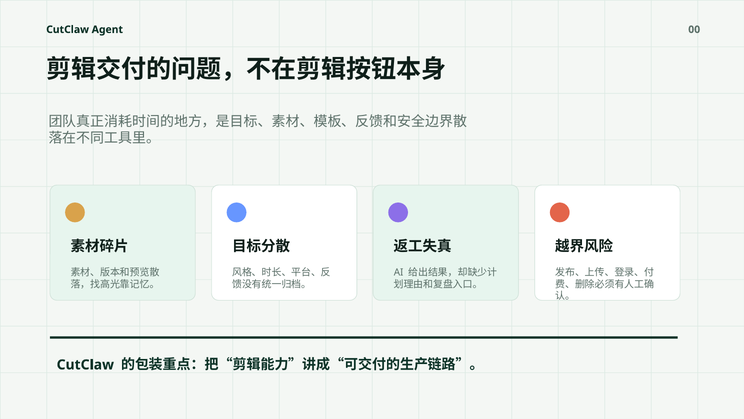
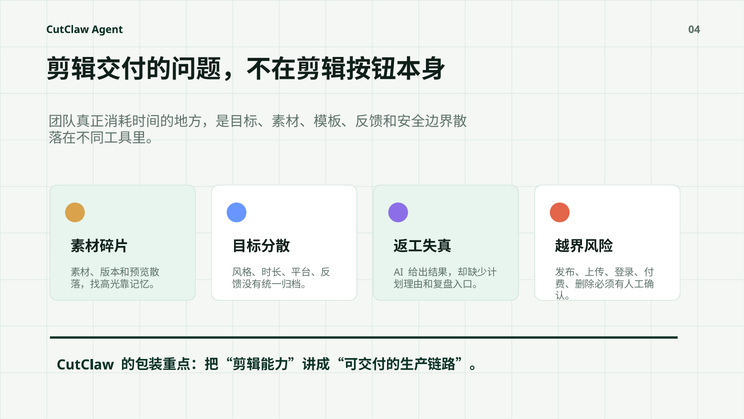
00: 00 -> 04 (694, 30)
